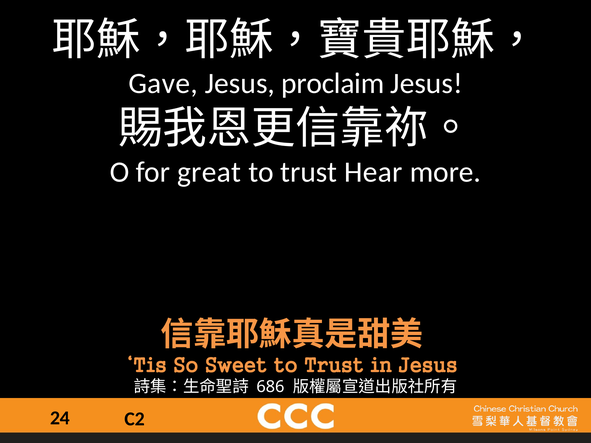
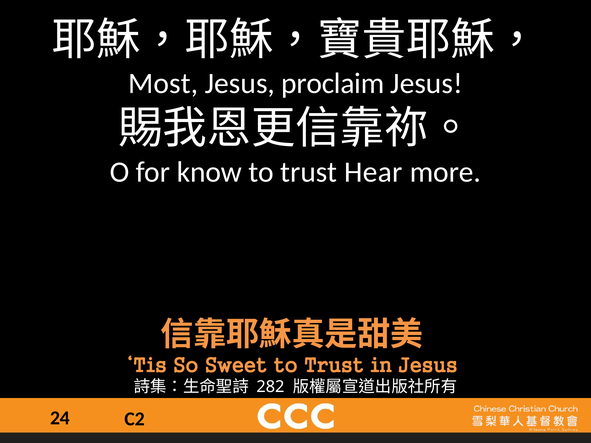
Gave: Gave -> Most (163, 83)
great: great -> know (209, 172)
686: 686 -> 282 (271, 387)
